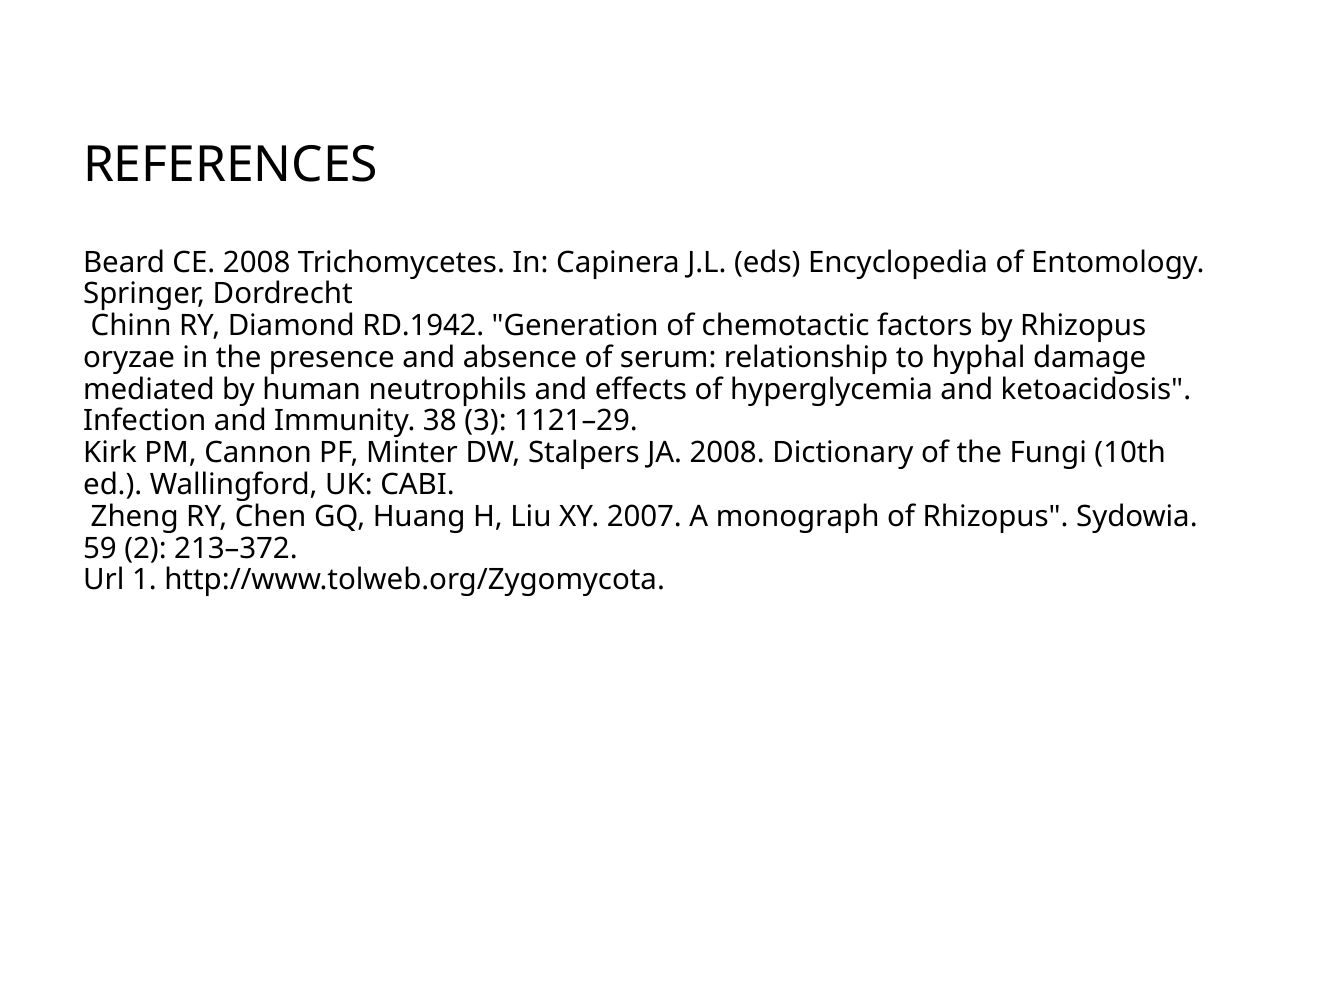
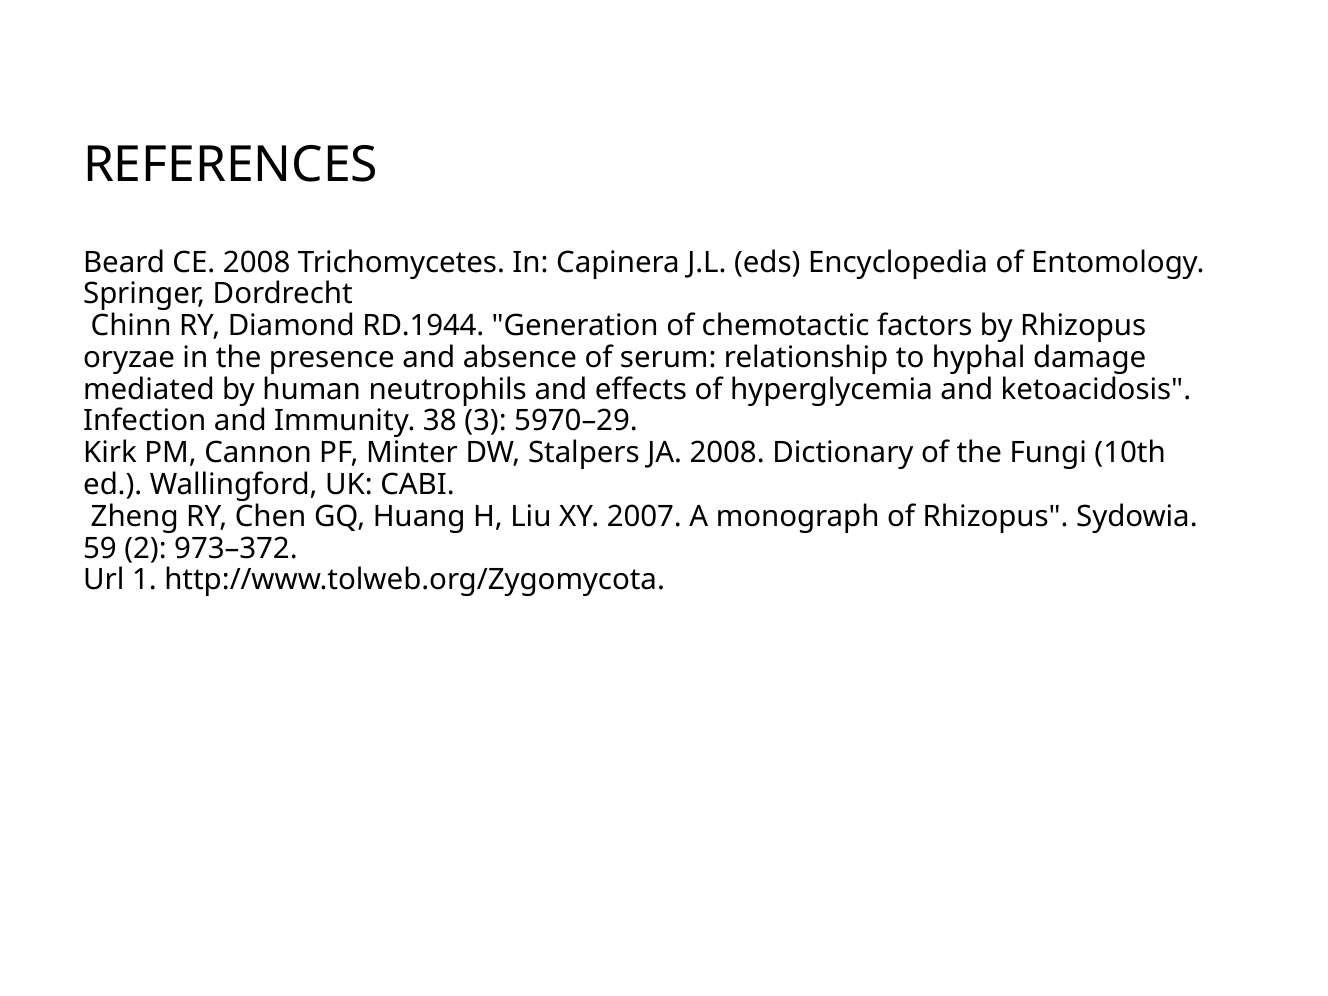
RD.1942: RD.1942 -> RD.1944 (423, 326)
1121–29: 1121–29 -> 5970–29 (576, 421)
213–372: 213–372 -> 973–372 (236, 548)
